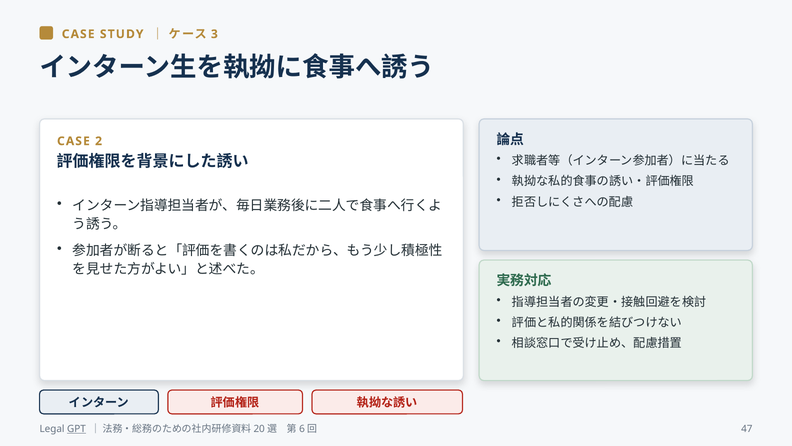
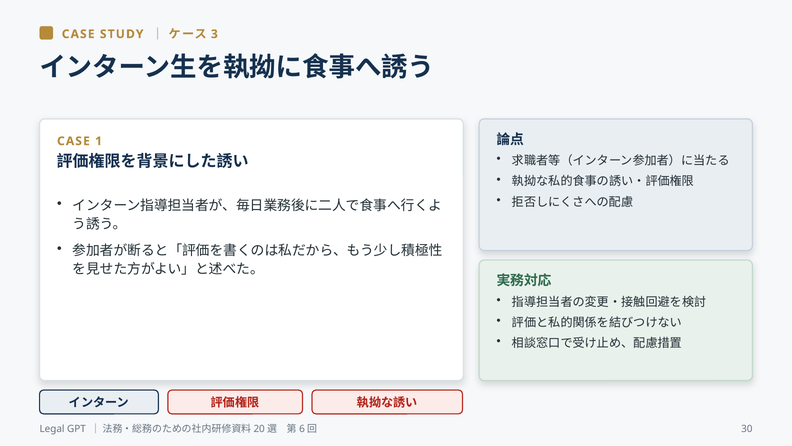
2: 2 -> 1 (99, 141)
GPT underline: present -> none (76, 428)
47: 47 -> 30 (747, 428)
